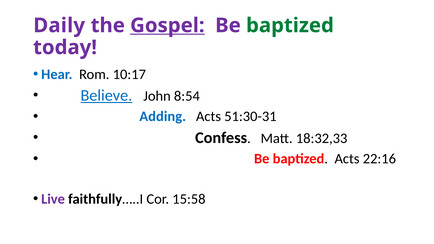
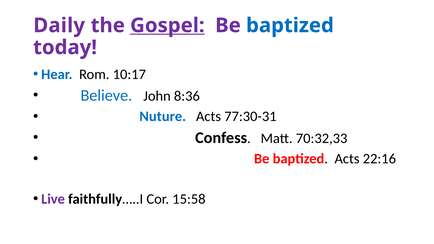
baptized colour: green -> blue (290, 25)
Believe underline: present -> none (106, 95)
8:54: 8:54 -> 8:36 (187, 96)
Adding: Adding -> Nuture (163, 117)
51:30-31: 51:30-31 -> 77:30-31 (250, 117)
18:32,33: 18:32,33 -> 70:32,33 (322, 138)
